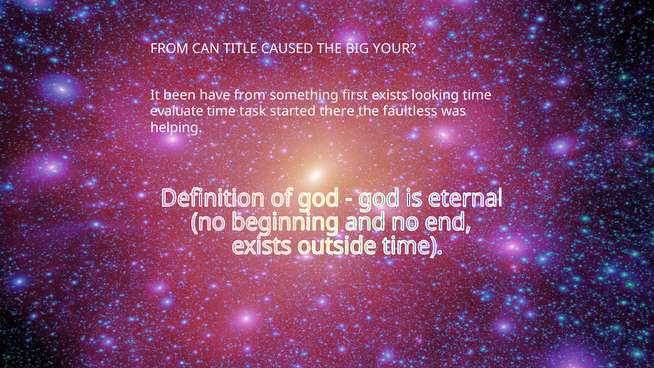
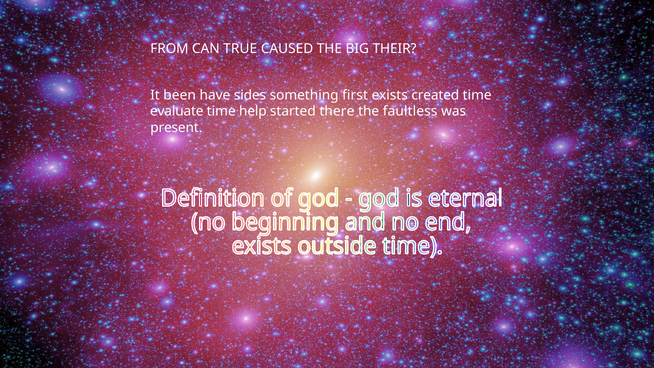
TITLE: TITLE -> TRUE (240, 49)
YOUR: YOUR -> THEIR (395, 49)
have from: from -> sides (250, 95)
looking: looking -> created (435, 95)
task: task -> help (253, 111)
helping: helping -> present (176, 128)
